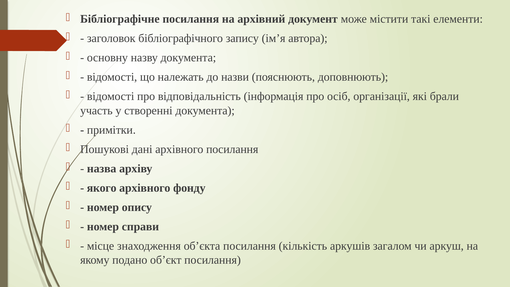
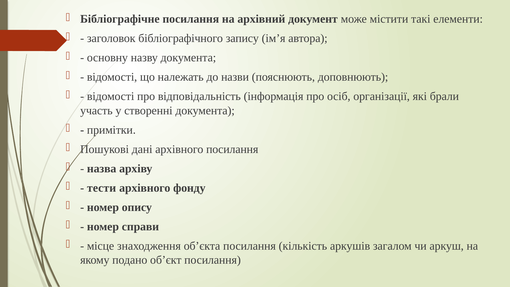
якого: якого -> тести (102, 188)
